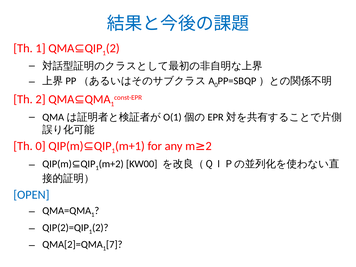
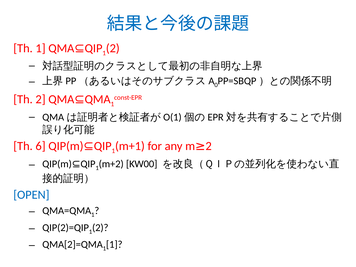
Th 0: 0 -> 6 (41, 146)
1 7: 7 -> 1 (114, 244)
